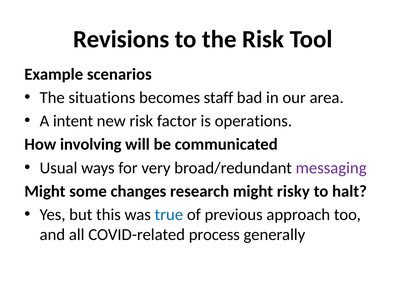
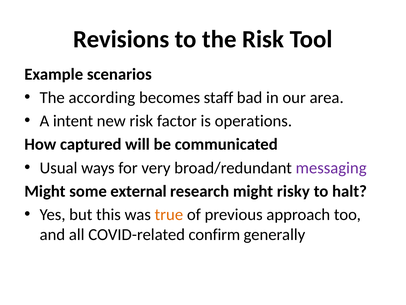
situations: situations -> according (102, 97)
involving: involving -> captured (91, 144)
changes: changes -> external (139, 191)
true colour: blue -> orange (169, 214)
process: process -> confirm (214, 234)
